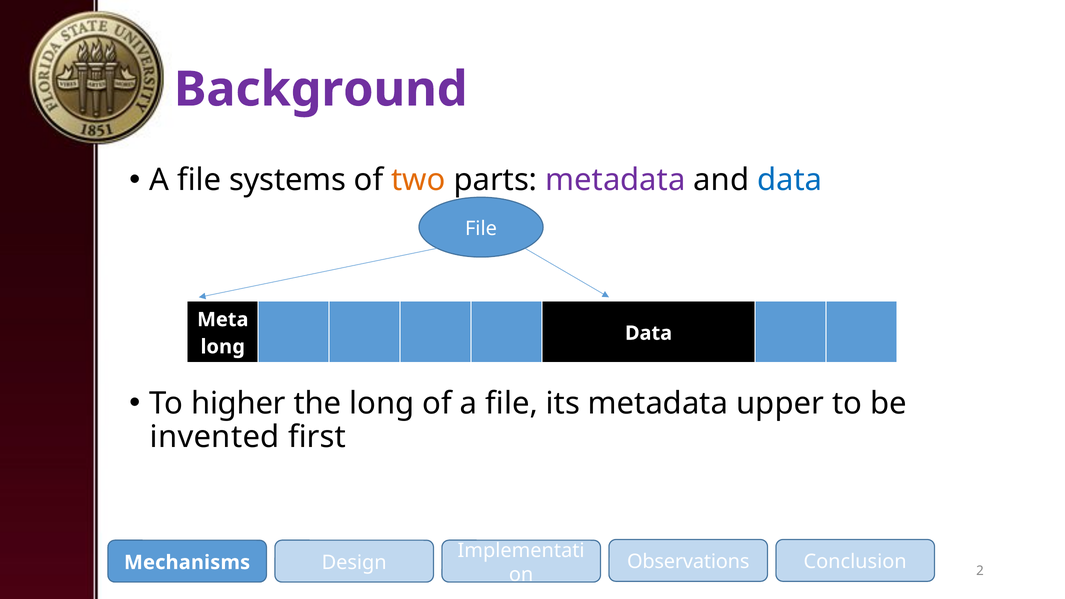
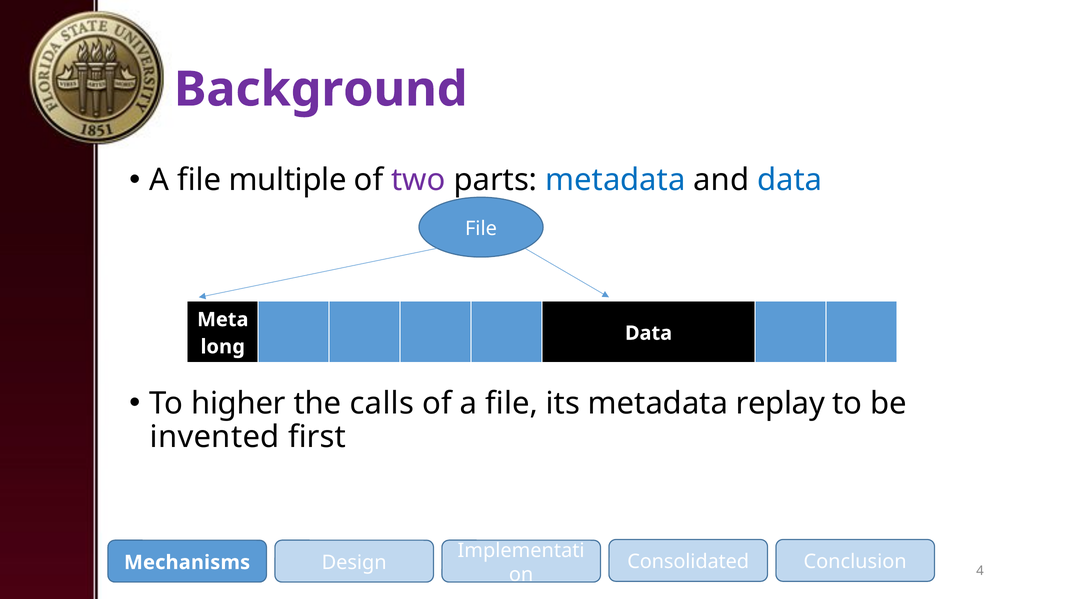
systems: systems -> multiple (288, 180)
two colour: orange -> purple (418, 180)
metadata colour: purple -> blue (615, 180)
the long: long -> calls (382, 403)
upper: upper -> replay (780, 403)
2: 2 -> 4 (980, 571)
Observations: Observations -> Consolidated (688, 562)
